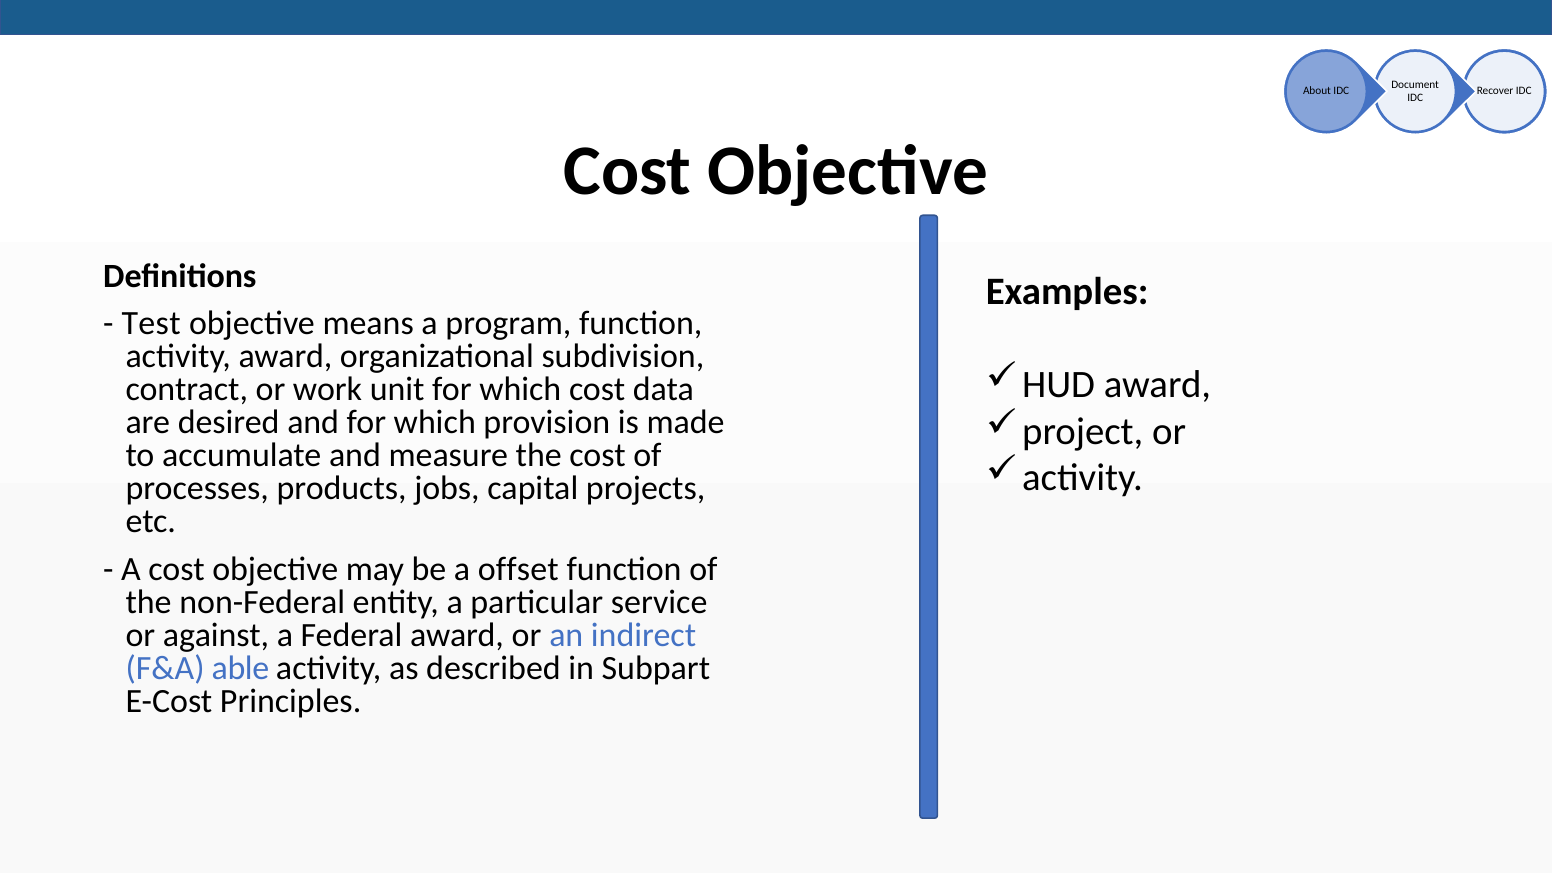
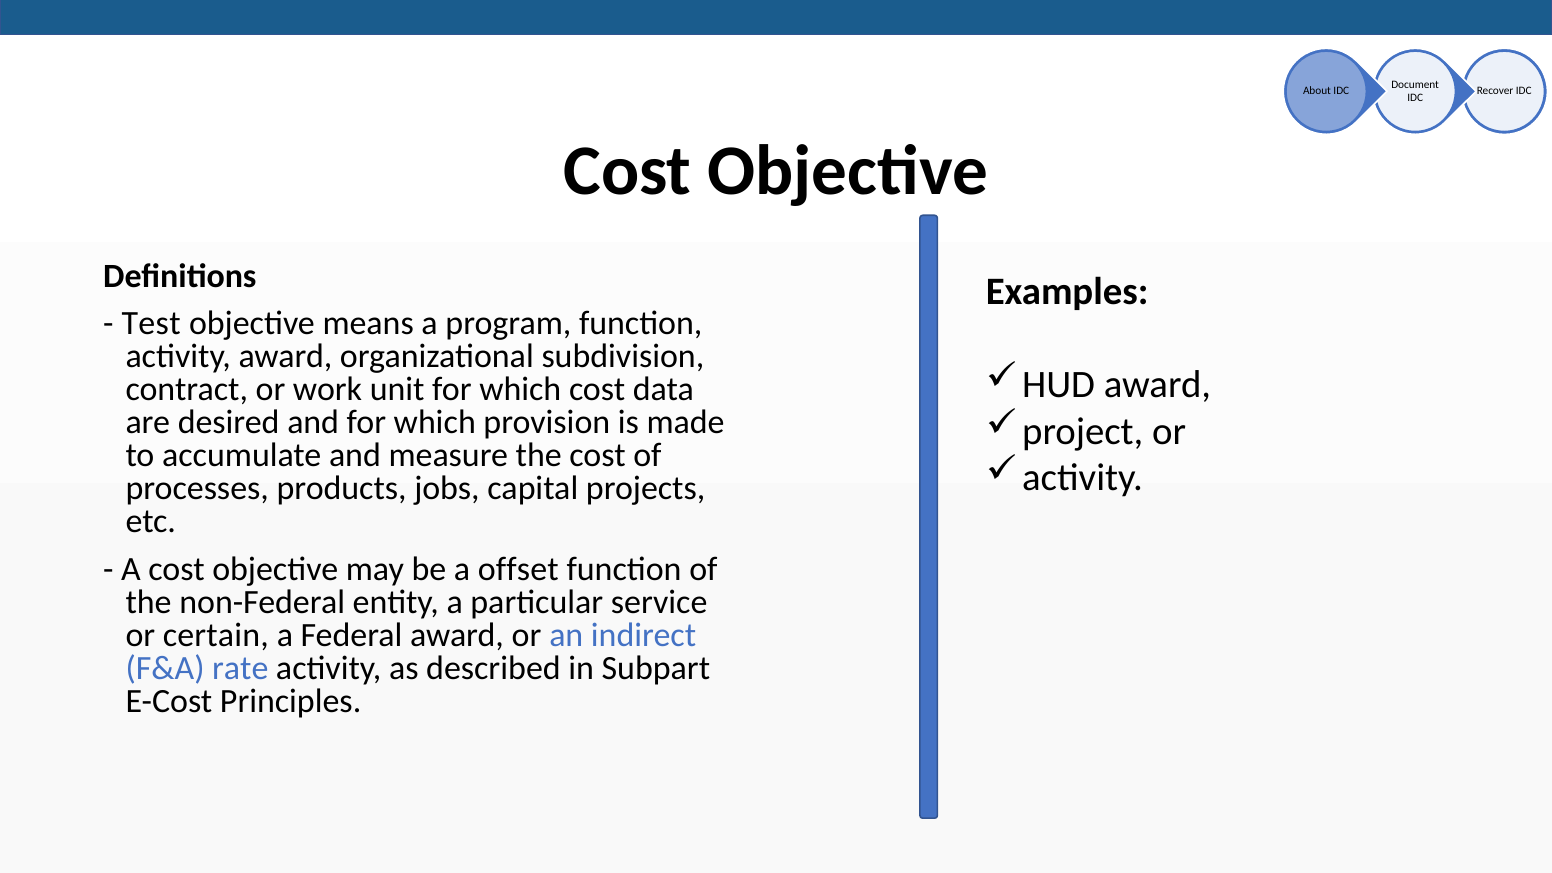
against: against -> certain (216, 635)
able: able -> rate (240, 668)
